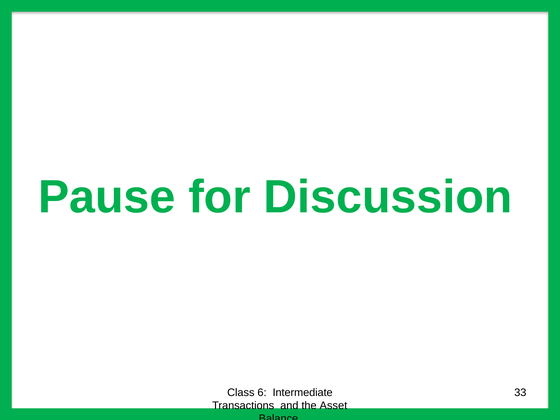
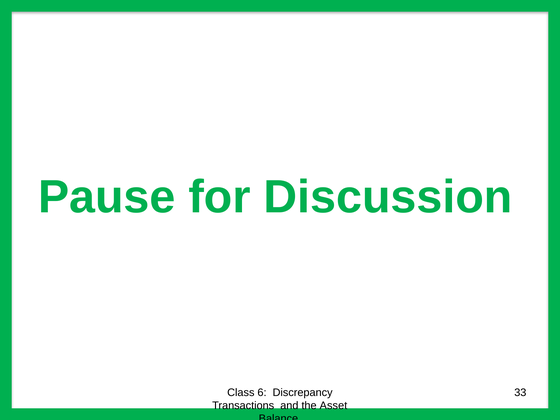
Intermediate: Intermediate -> Discrepancy (303, 393)
